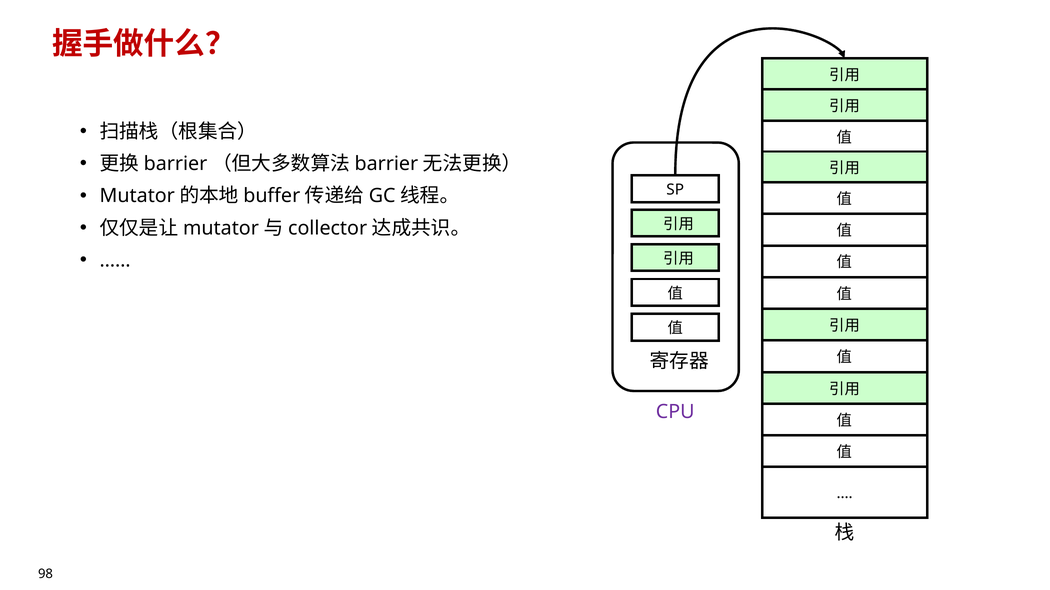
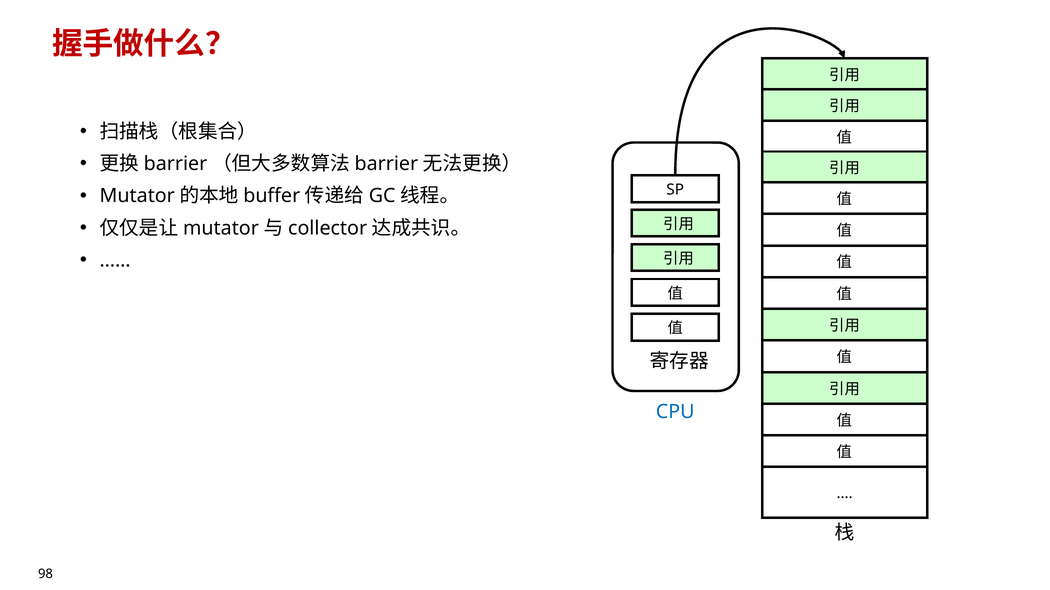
CPU colour: purple -> blue (675, 412)
